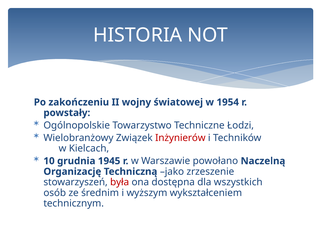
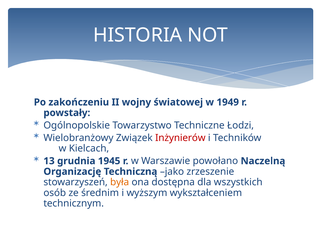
1954: 1954 -> 1949 (228, 102)
10: 10 -> 13 (49, 161)
była colour: red -> orange (120, 182)
